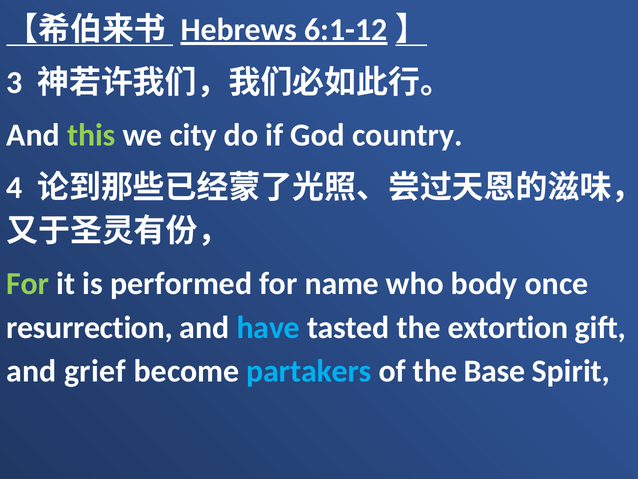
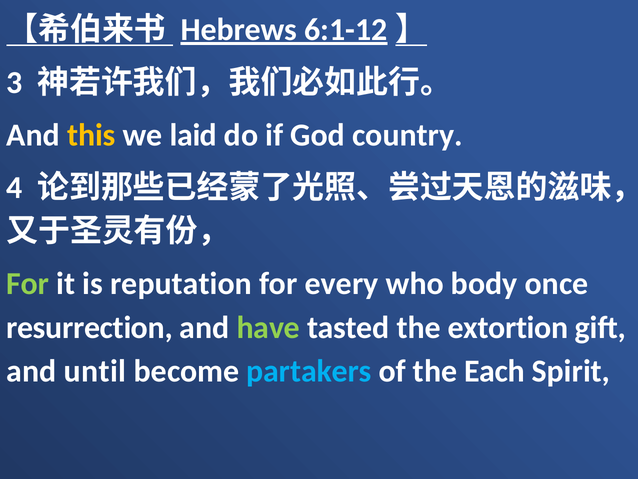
this colour: light green -> yellow (91, 135)
city: city -> laid (193, 135)
performed: performed -> reputation (181, 284)
name: name -> every (342, 284)
have colour: light blue -> light green (268, 327)
grief: grief -> until (95, 371)
Base: Base -> Each (495, 371)
